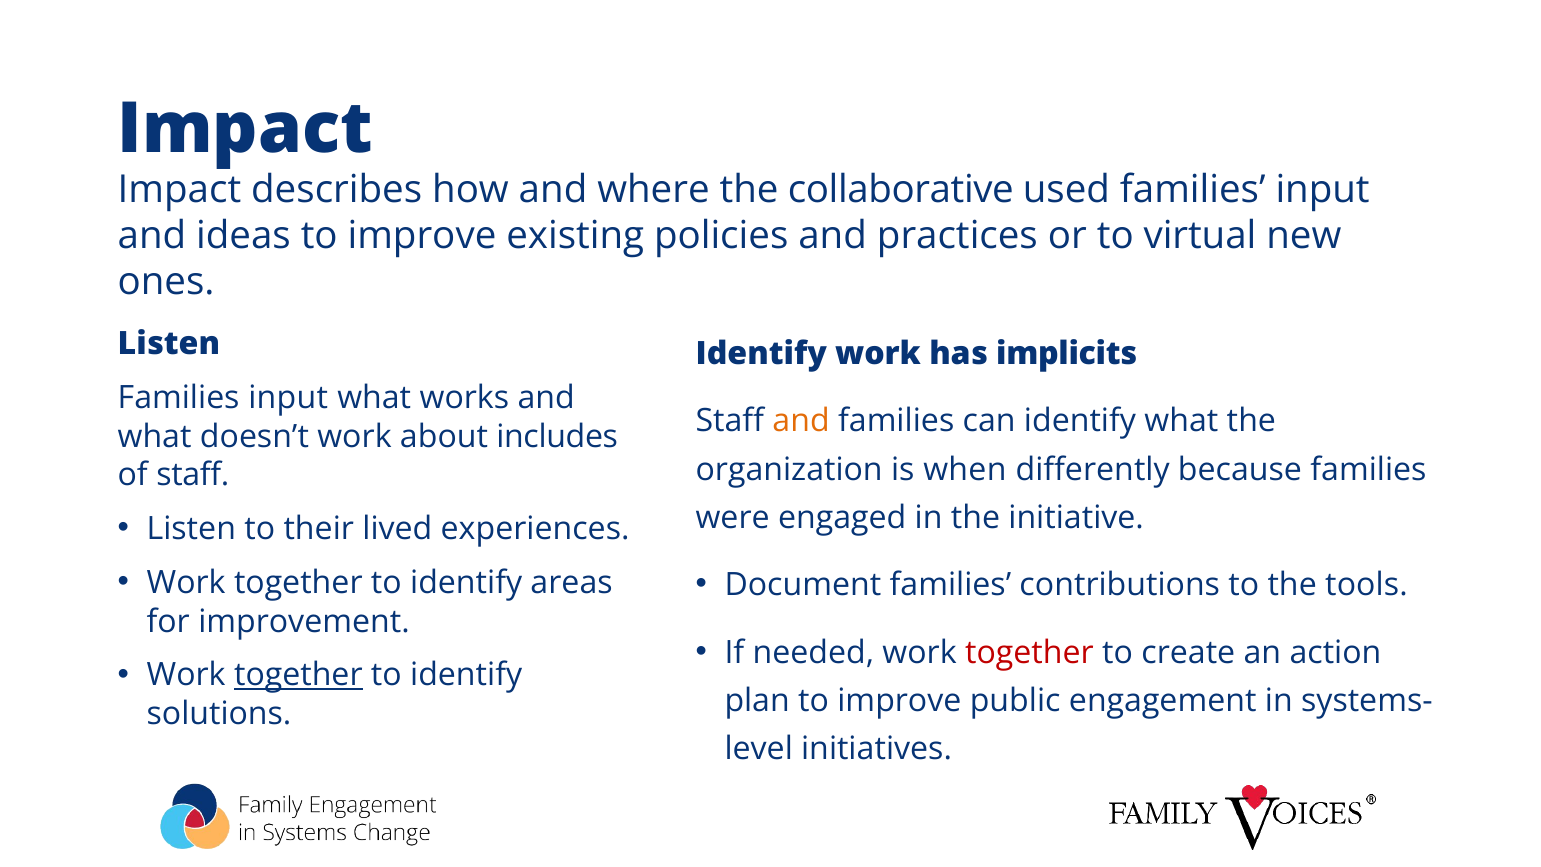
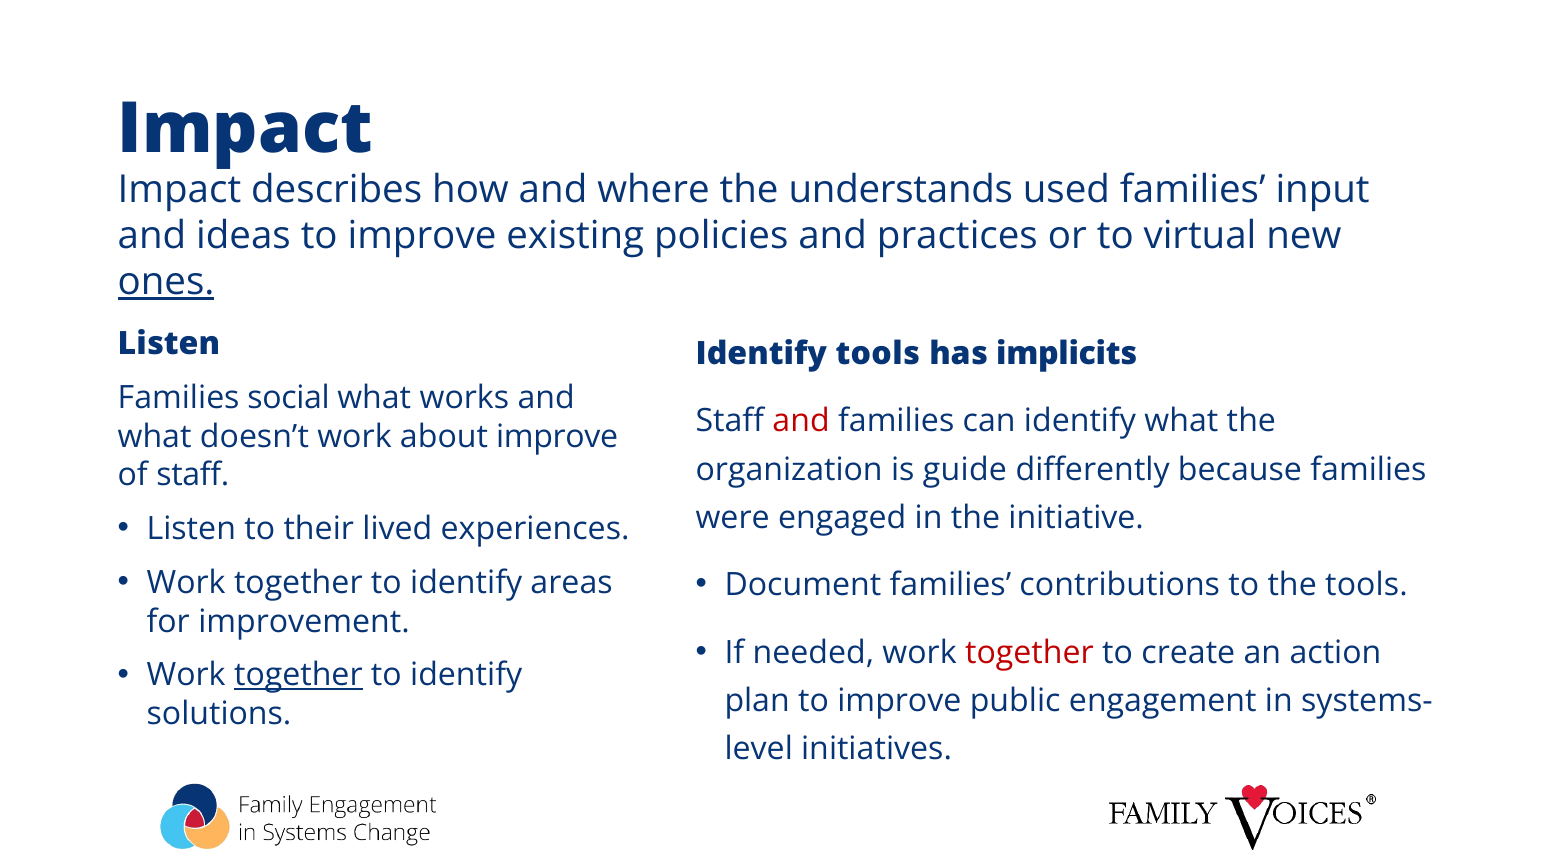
collaborative: collaborative -> understands (901, 189)
ones underline: none -> present (166, 282)
Identify work: work -> tools (878, 354)
input: input -> social (289, 398)
and colour: orange -> red (801, 421)
about includes: includes -> improve (557, 436)
when: when -> guide (965, 469)
